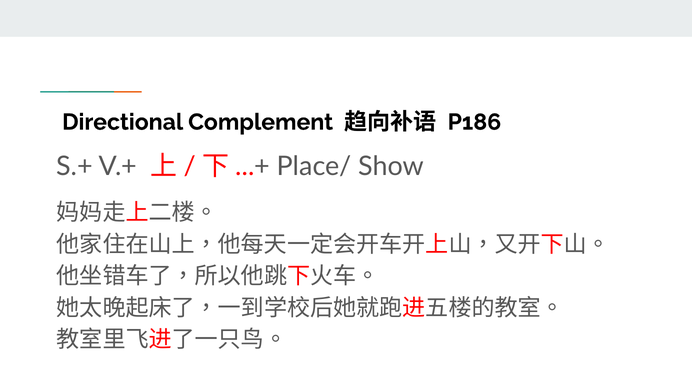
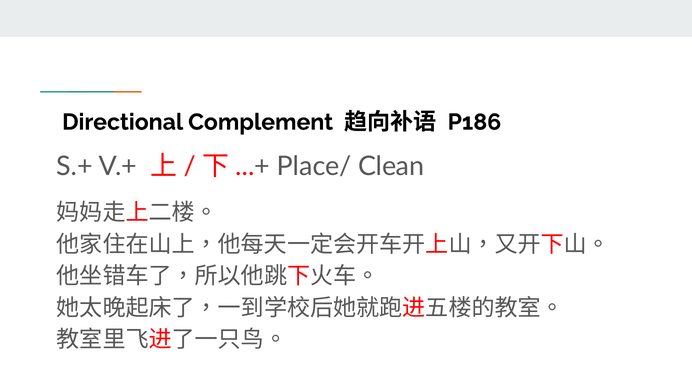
Show: Show -> Clean (391, 167)
